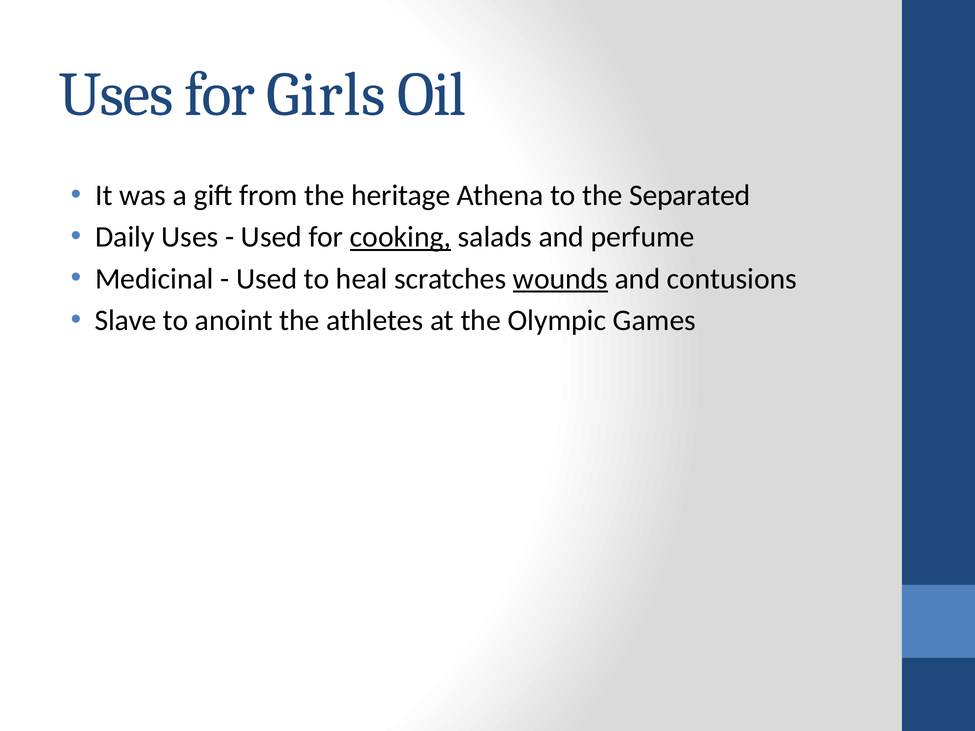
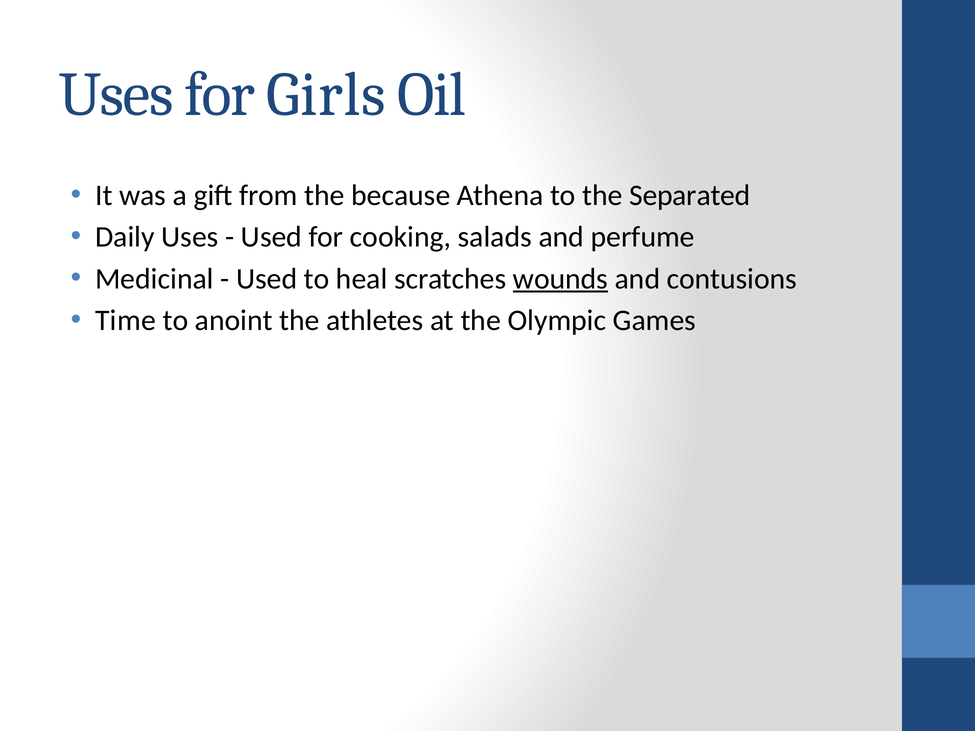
heritage: heritage -> because (401, 195)
cooking underline: present -> none (401, 237)
Slave: Slave -> Time (125, 321)
